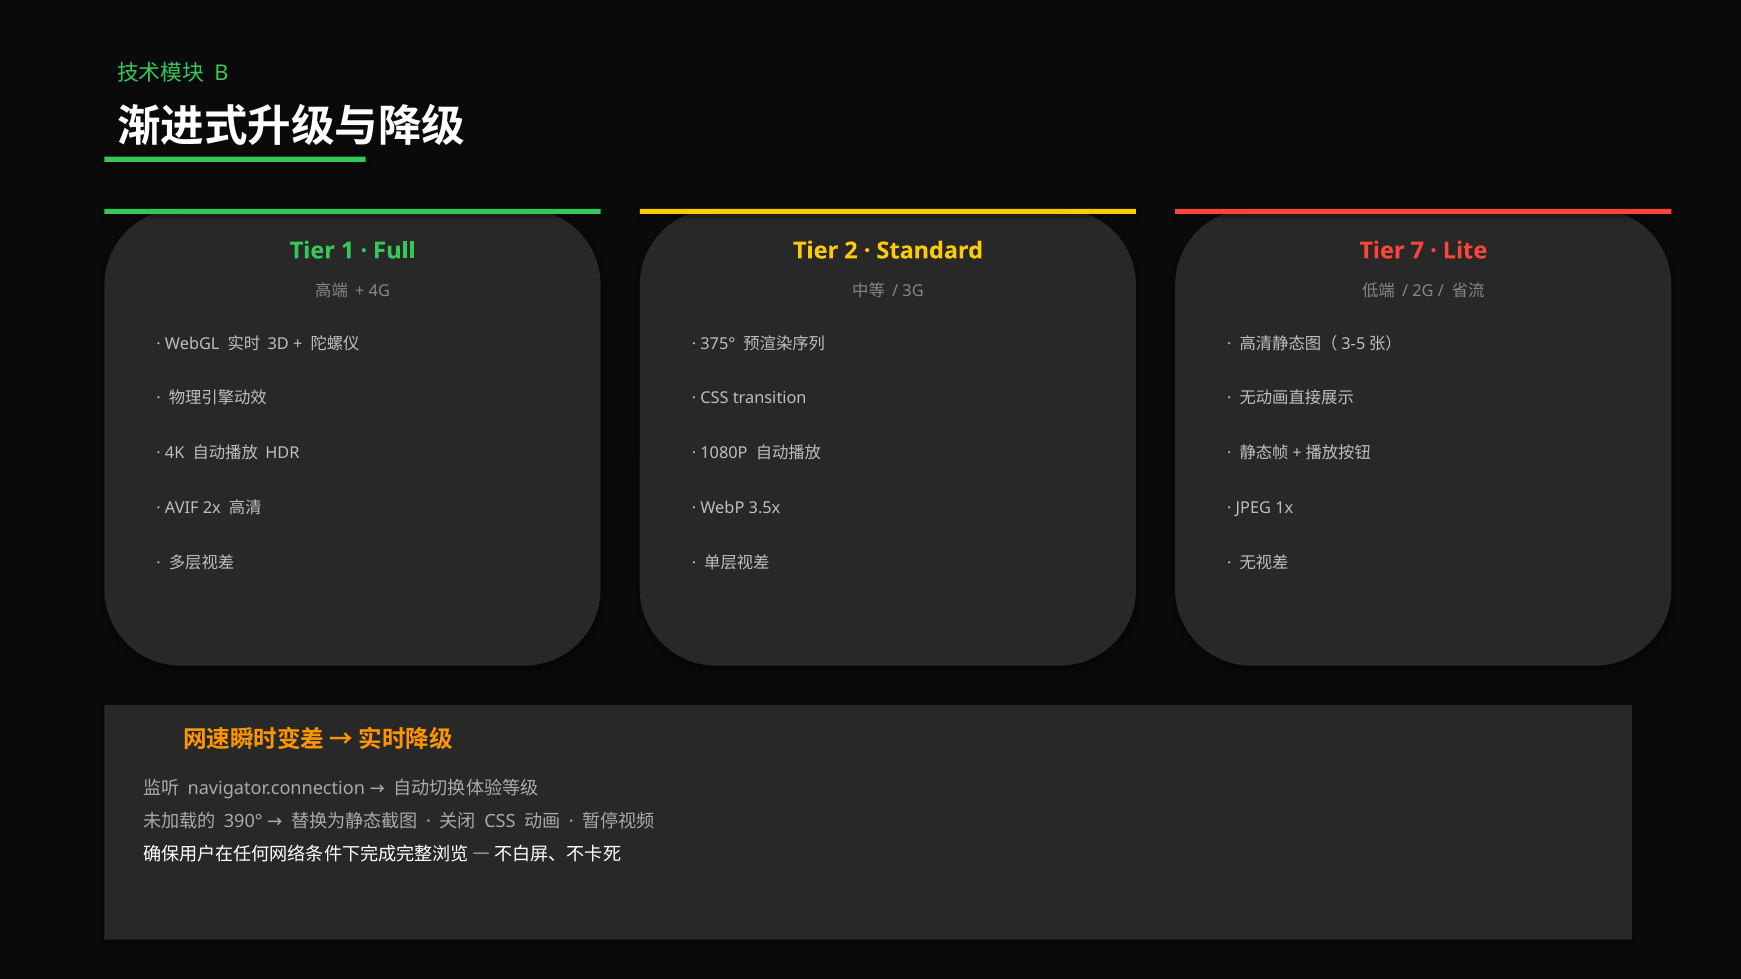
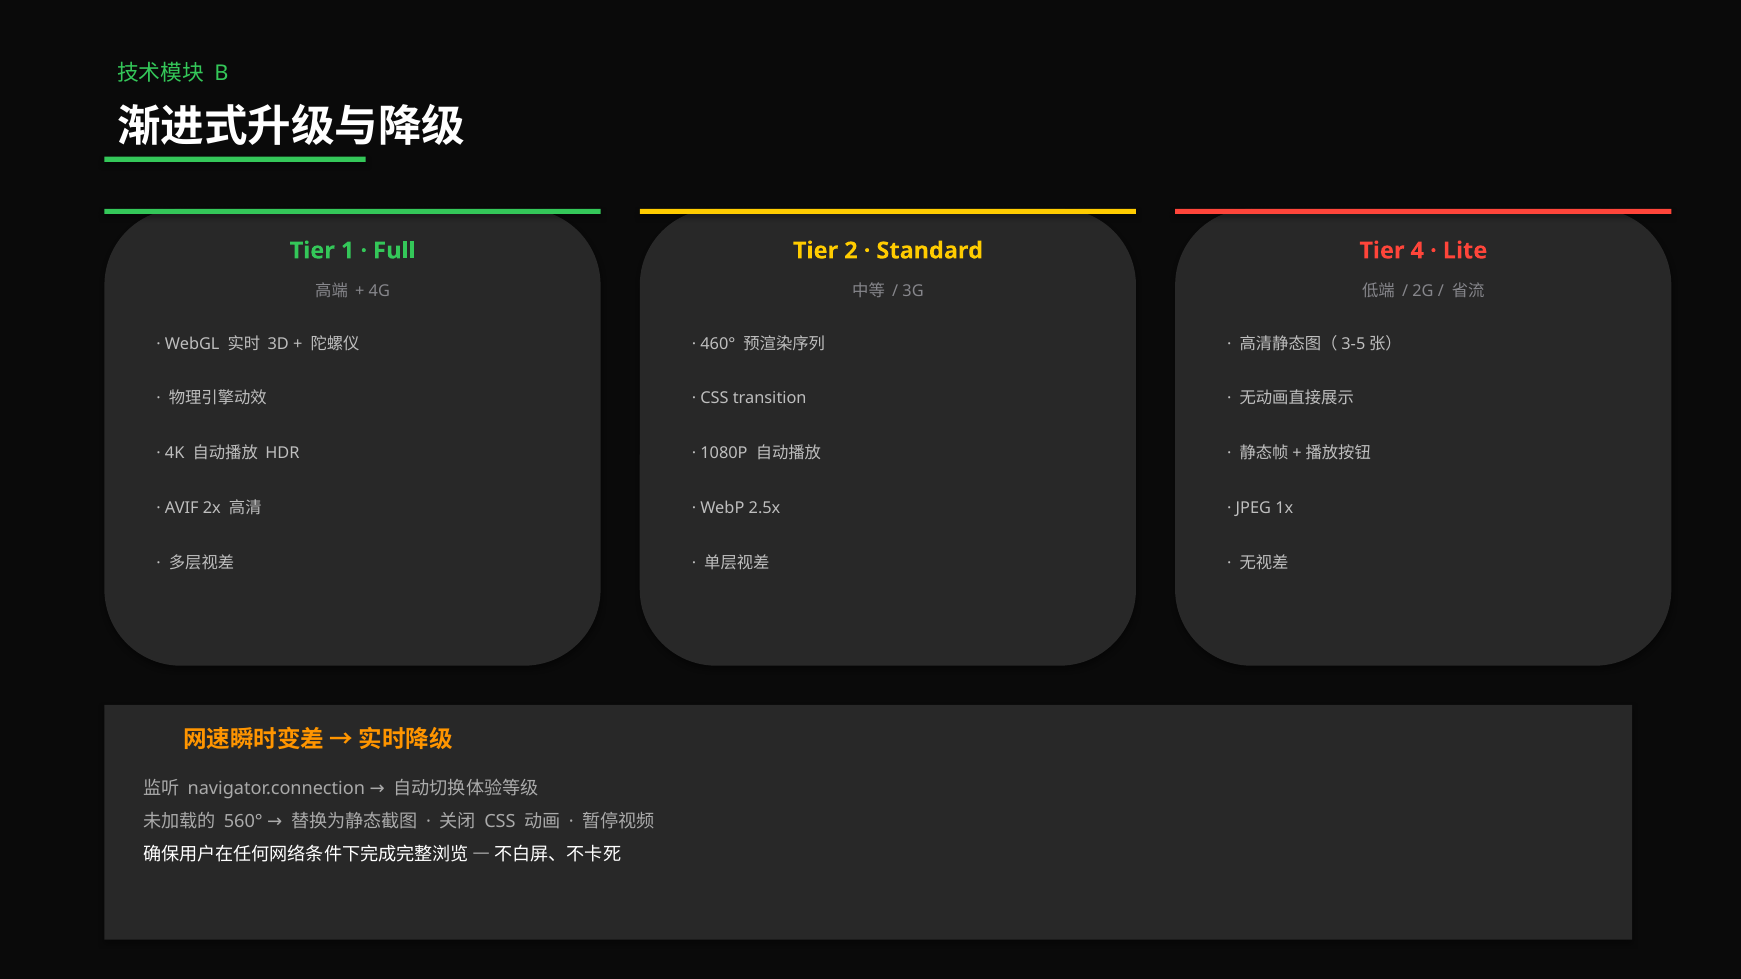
7: 7 -> 4 (1417, 251)
375°: 375° -> 460° (718, 344)
3.5x: 3.5x -> 2.5x (765, 508)
390°: 390° -> 560° (243, 822)
